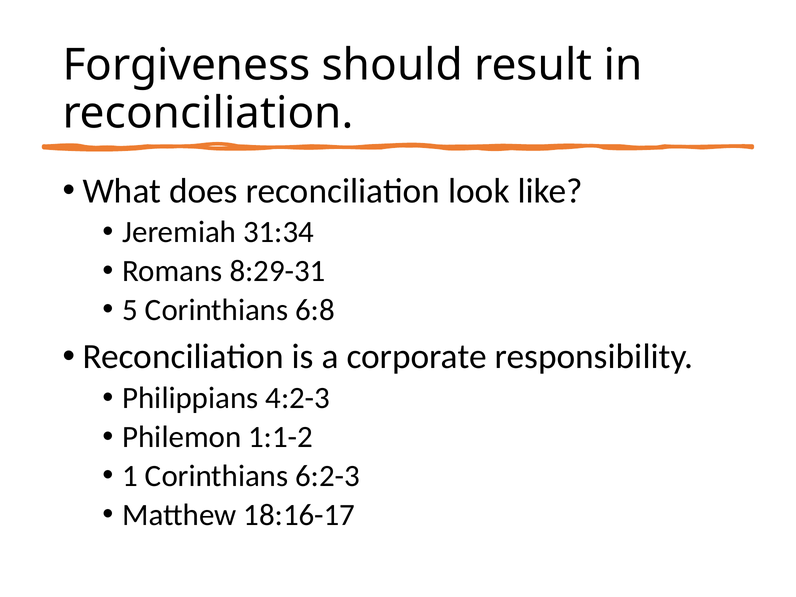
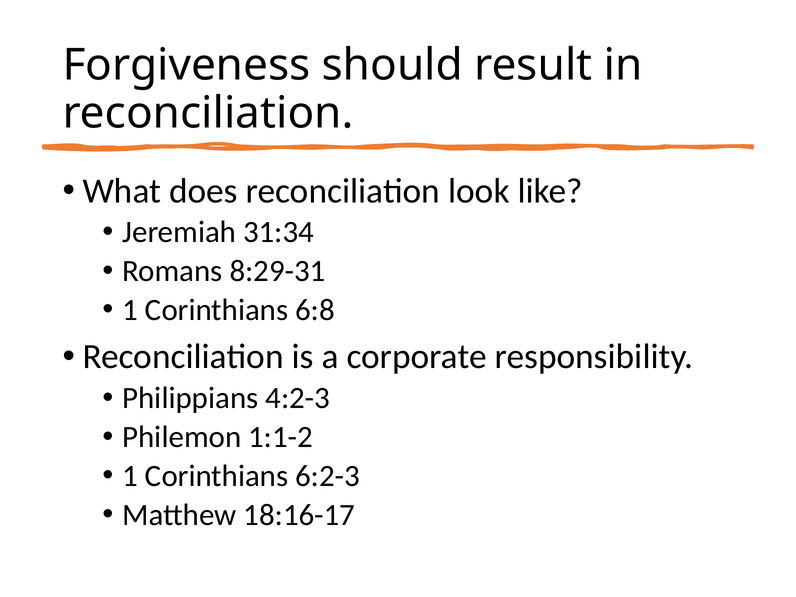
5: 5 -> 1 (130, 310)
